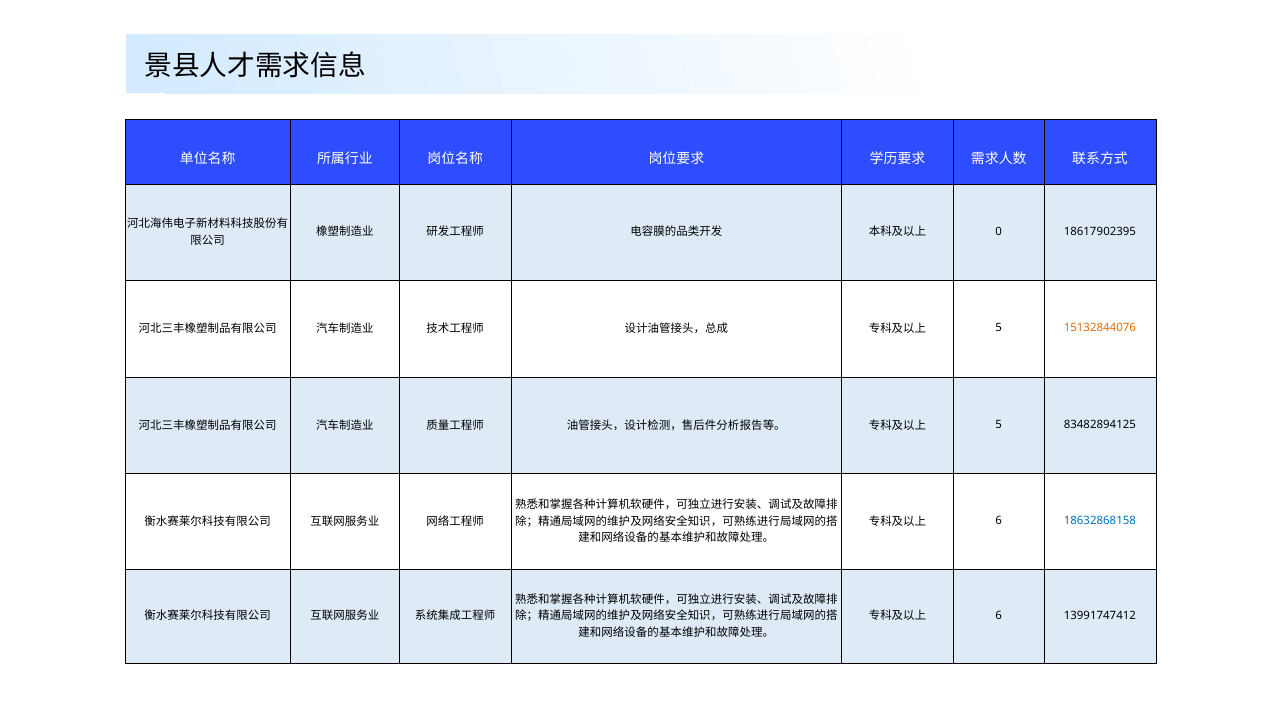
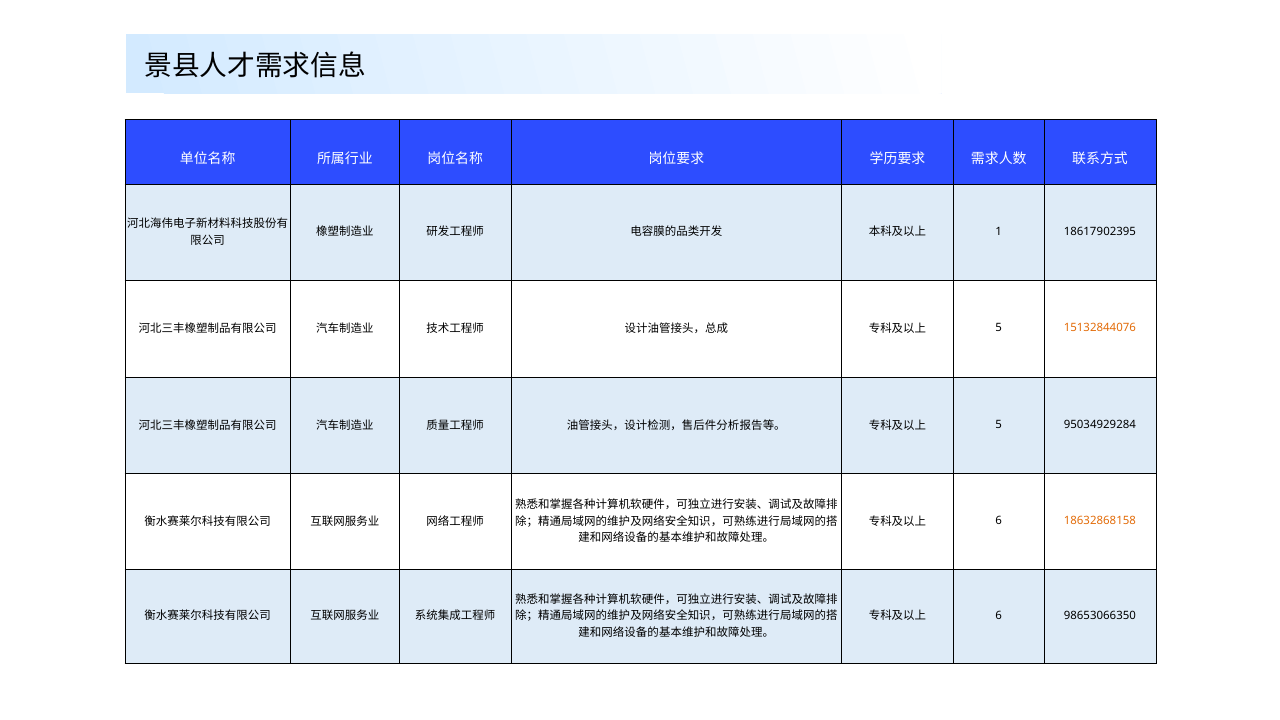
0: 0 -> 1 (999, 231)
83482894125: 83482894125 -> 95034929284 (1100, 425)
18632868158 colour: blue -> orange (1100, 521)
13991747412: 13991747412 -> 98653066350 (1100, 616)
